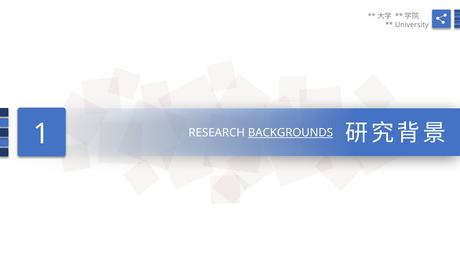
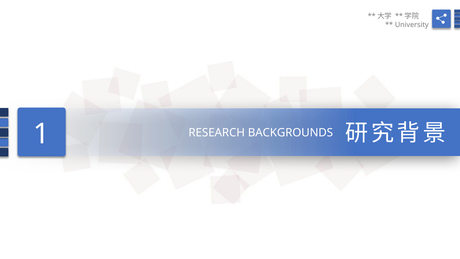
BACKGROUNDS underline: present -> none (290, 133)
